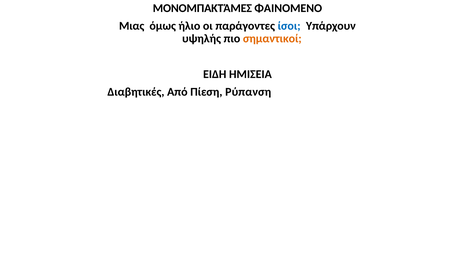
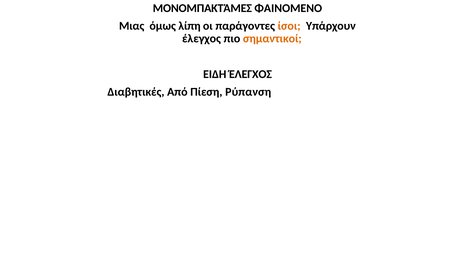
ήλιο: ήλιο -> λίπη (189, 26)
ίσοι colour: blue -> orange (289, 26)
υψηλής: υψηλής -> έλεγχος (202, 39)
ΕΙΔΗ ΗΜΙΣΕΙΑ: ΗΜΙΣΕΙΑ -> ΈΛΕΓΧΟΣ (251, 74)
